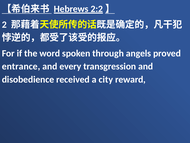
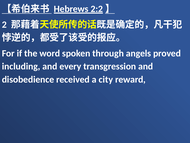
entrance: entrance -> including (21, 66)
